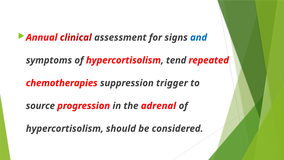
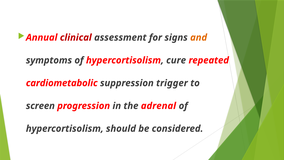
and colour: blue -> orange (199, 37)
tend: tend -> cure (176, 60)
chemotherapies: chemotherapies -> cardiometabolic (62, 83)
source: source -> screen (40, 106)
